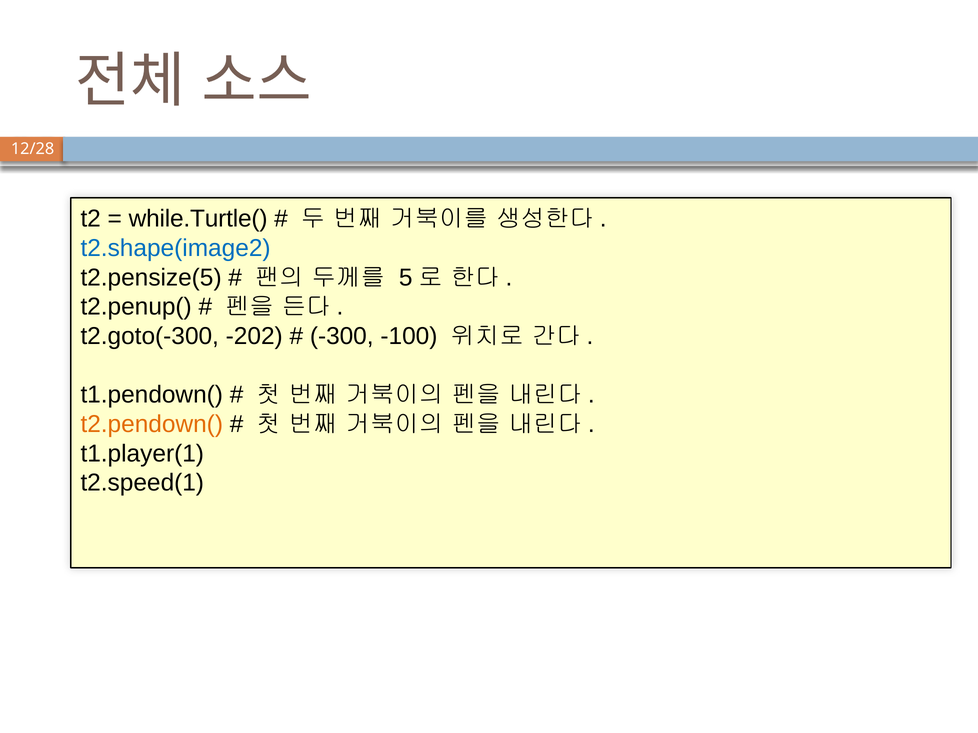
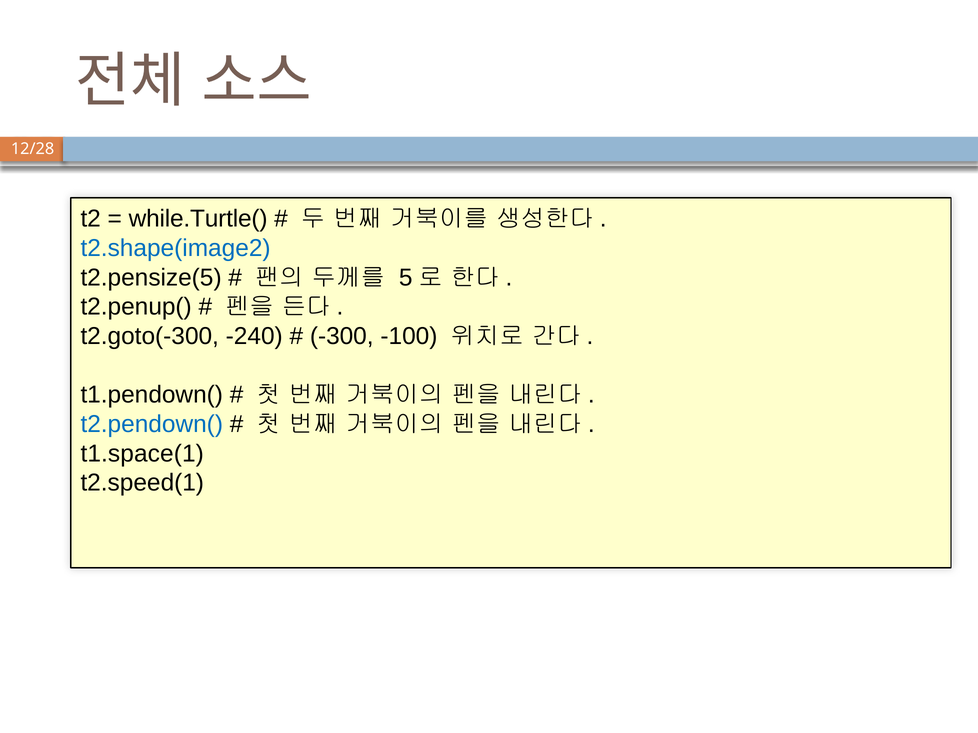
-202: -202 -> -240 (254, 336)
t2.pendown( colour: orange -> blue (152, 424)
t1.player(1: t1.player(1 -> t1.space(1 (142, 454)
